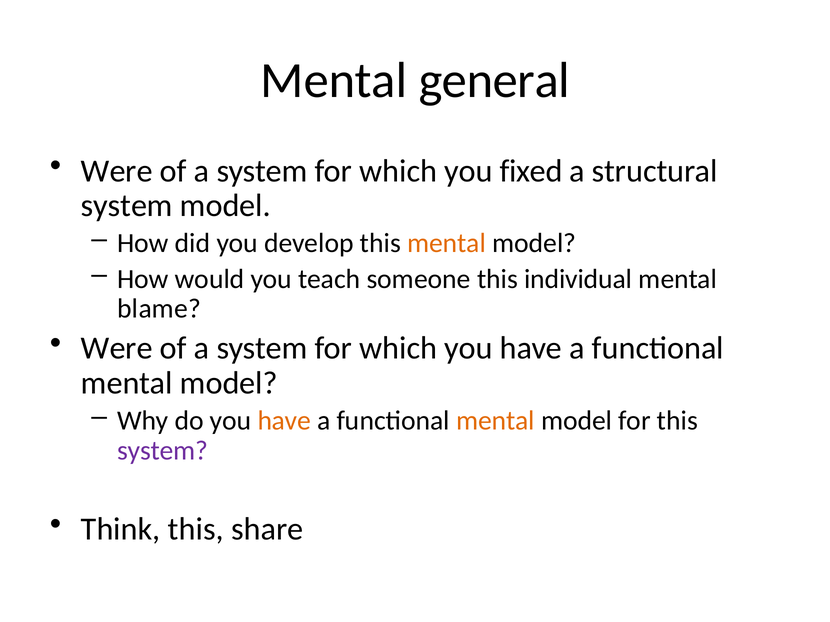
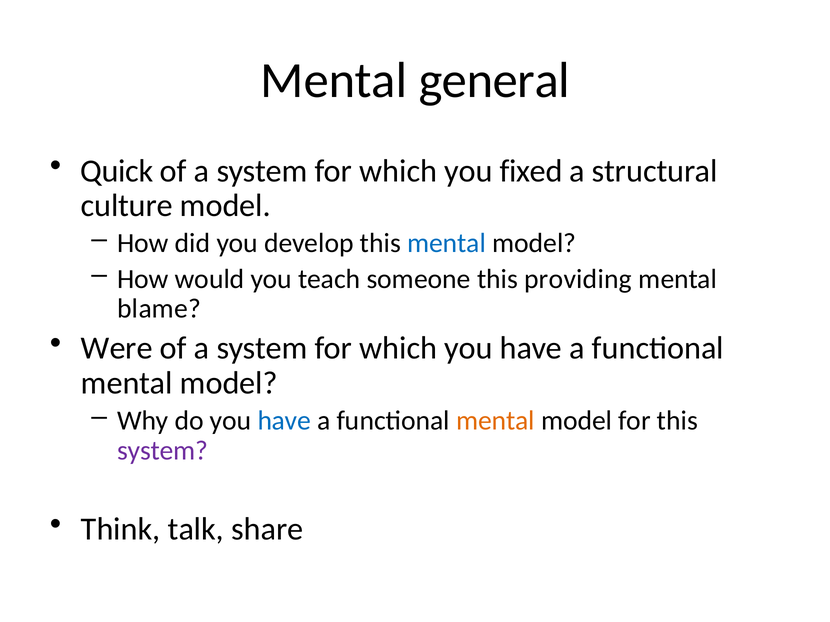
Were: Were -> Quick (117, 171)
system: system -> culture (127, 206)
mental colour: orange -> blue (447, 243)
individual: individual -> providing (578, 279)
have colour: orange -> blue (284, 421)
Think this: this -> talk (196, 530)
